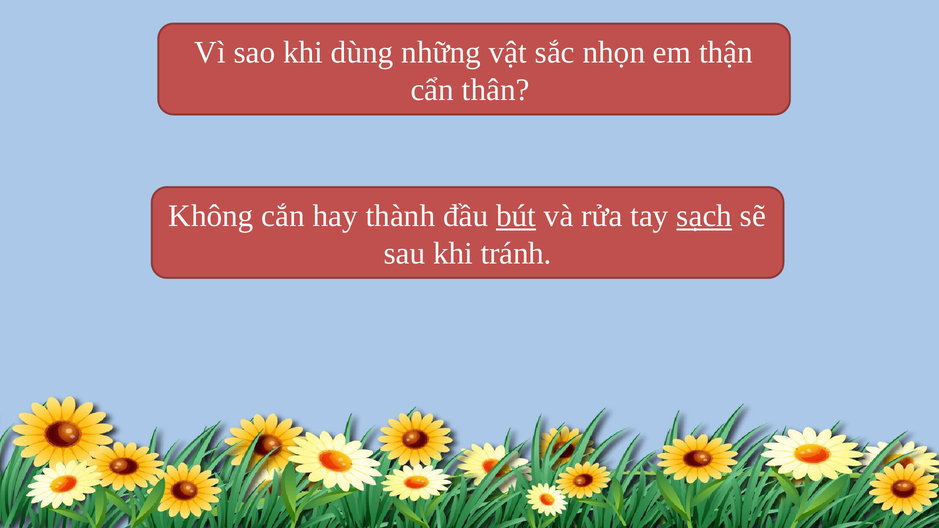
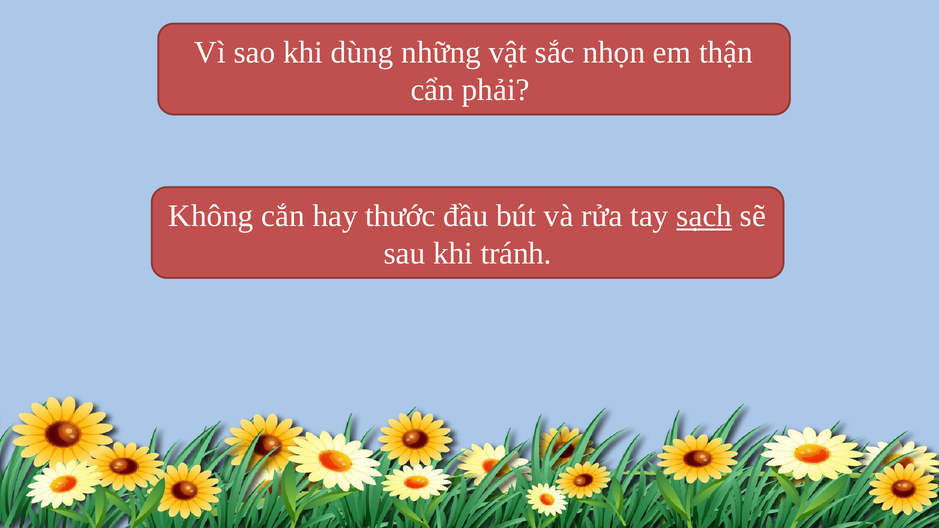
thân: thân -> phải (496, 90)
thành: thành -> thước (401, 216)
bút underline: present -> none (516, 216)
